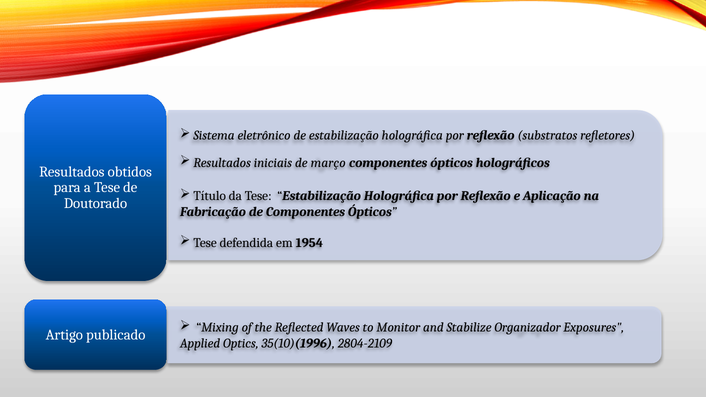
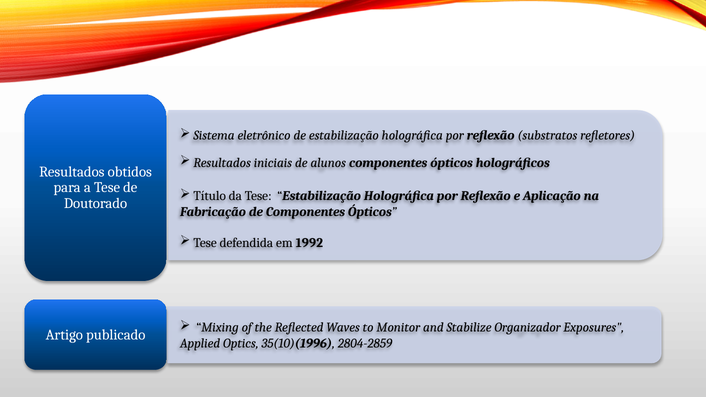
março: março -> alunos (328, 163)
1954: 1954 -> 1992 (309, 243)
2804-2109: 2804-2109 -> 2804-2859 (365, 343)
